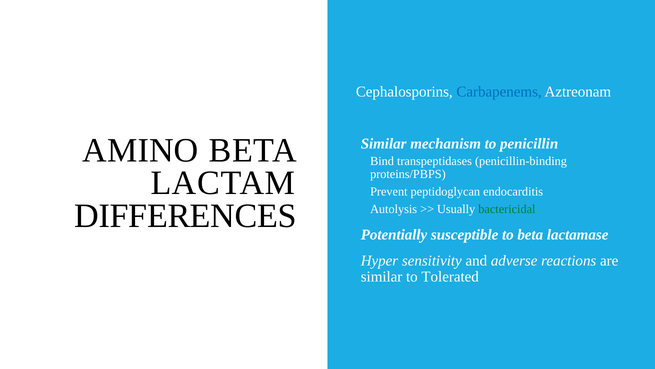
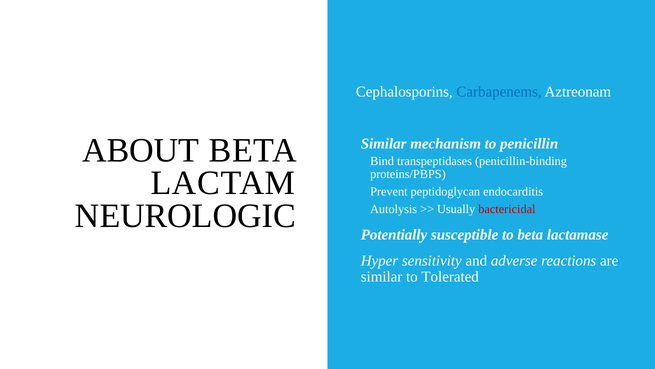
AMINO: AMINO -> ABOUT (141, 150)
DIFFERENCES: DIFFERENCES -> NEUROLOGIC (185, 216)
bactericidal colour: green -> red (507, 209)
